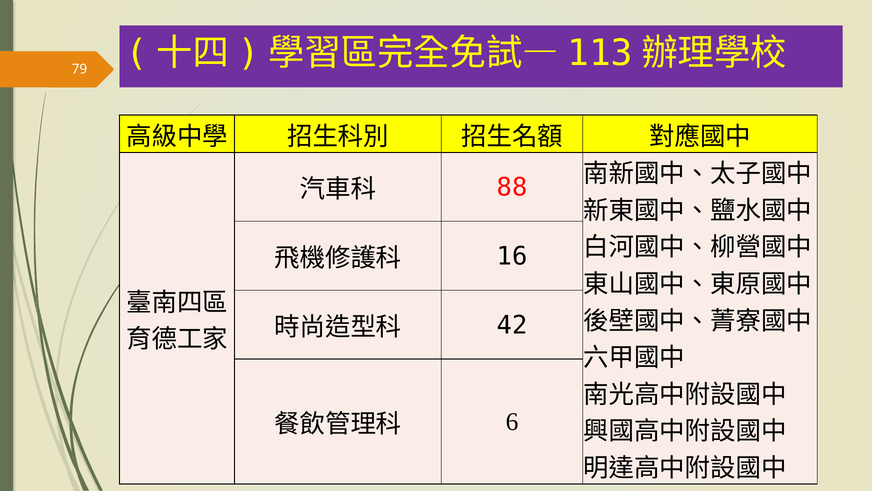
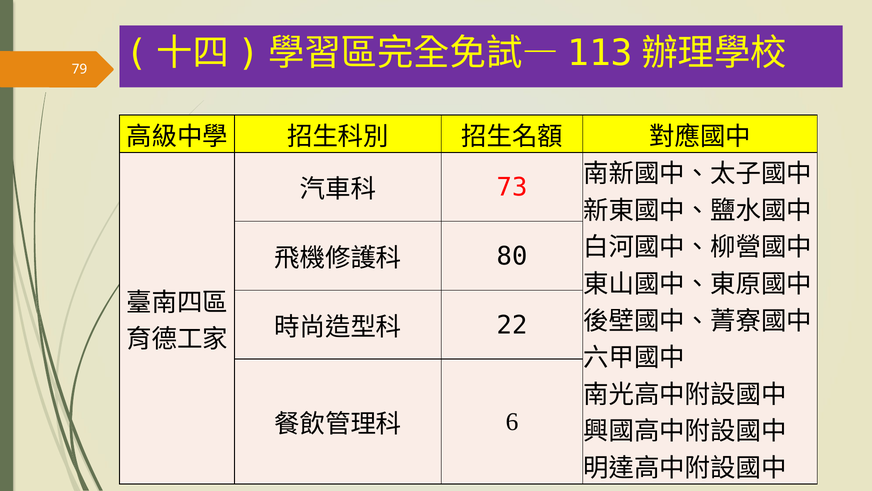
88: 88 -> 73 (512, 187)
16: 16 -> 80 (512, 256)
42: 42 -> 22 (512, 325)
